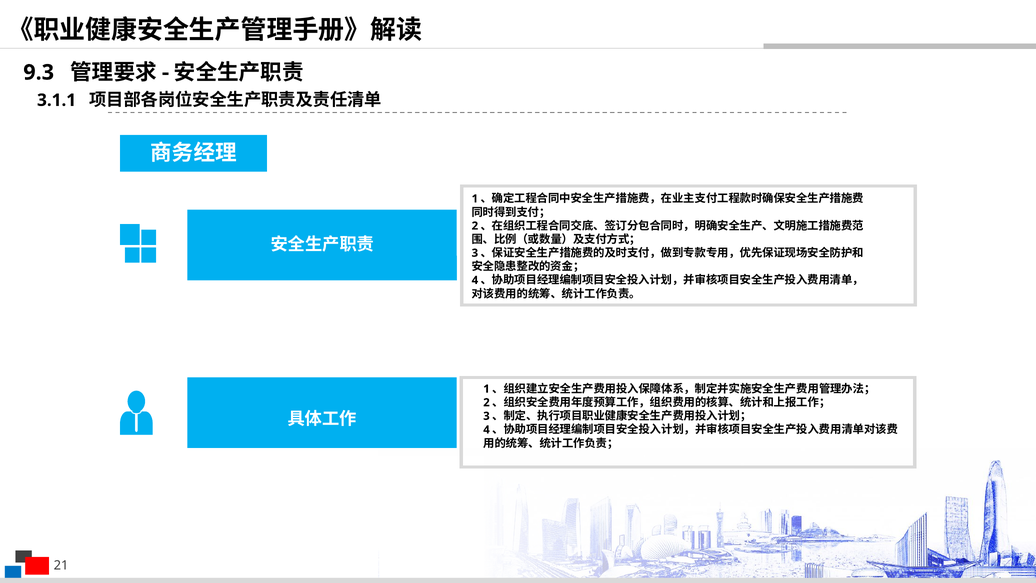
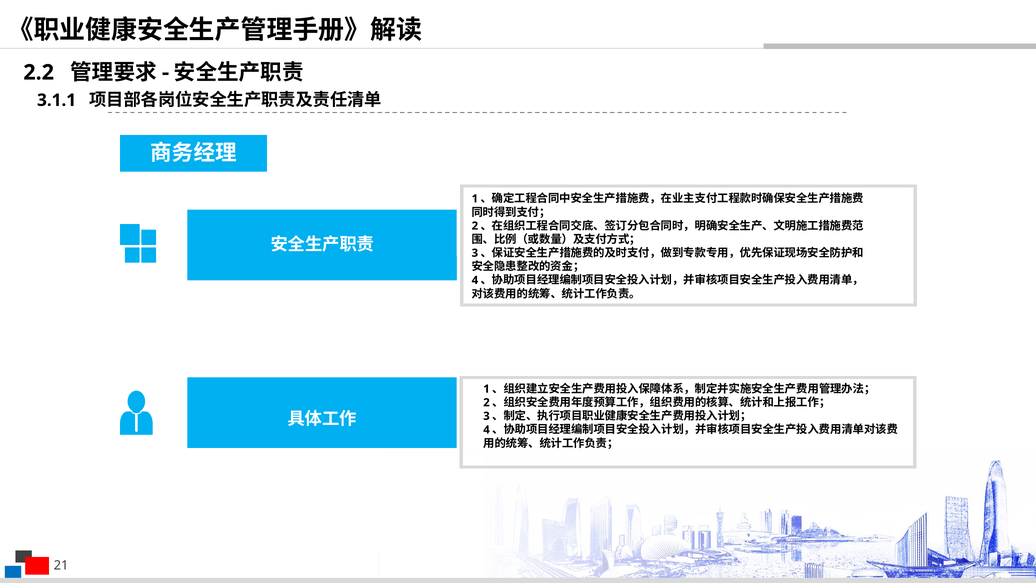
9.3: 9.3 -> 2.2 (39, 72)
